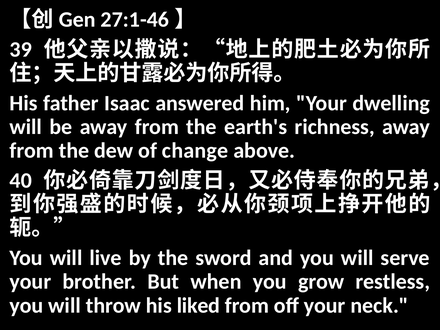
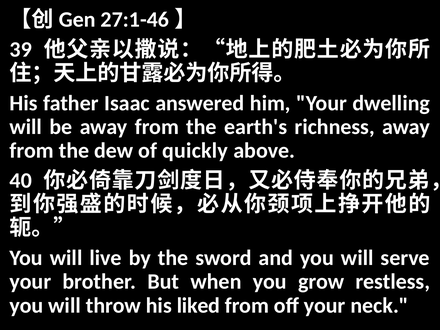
change: change -> quickly (195, 151)
